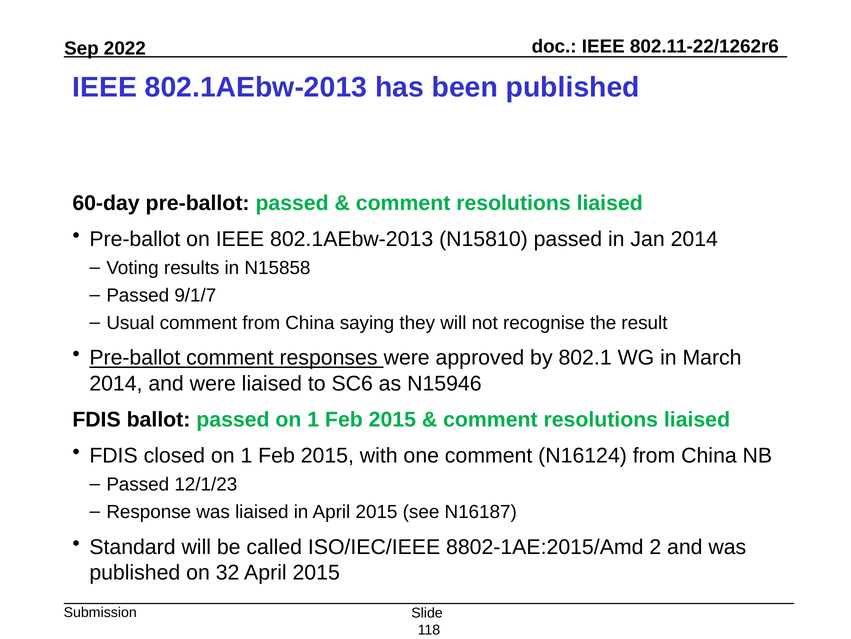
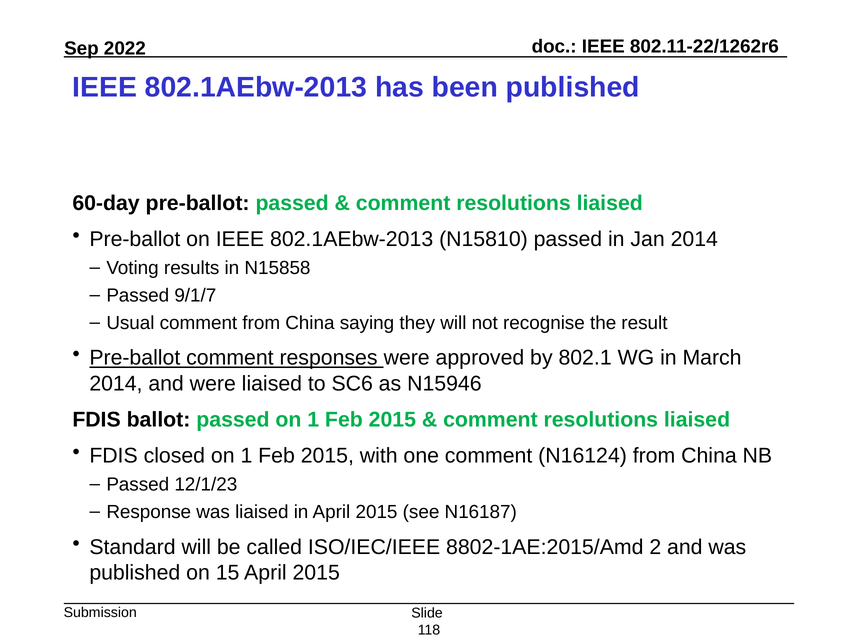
32: 32 -> 15 (228, 572)
